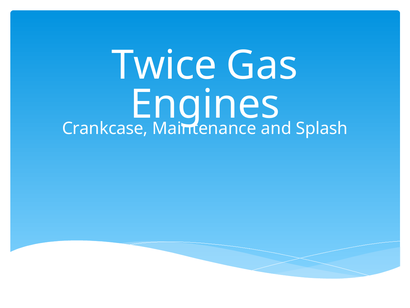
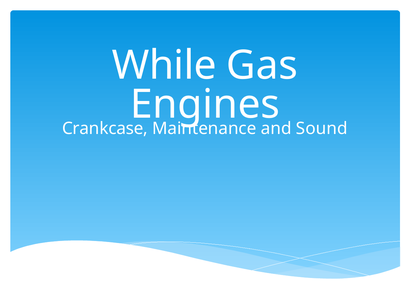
Twice: Twice -> While (164, 65)
Splash: Splash -> Sound (322, 128)
